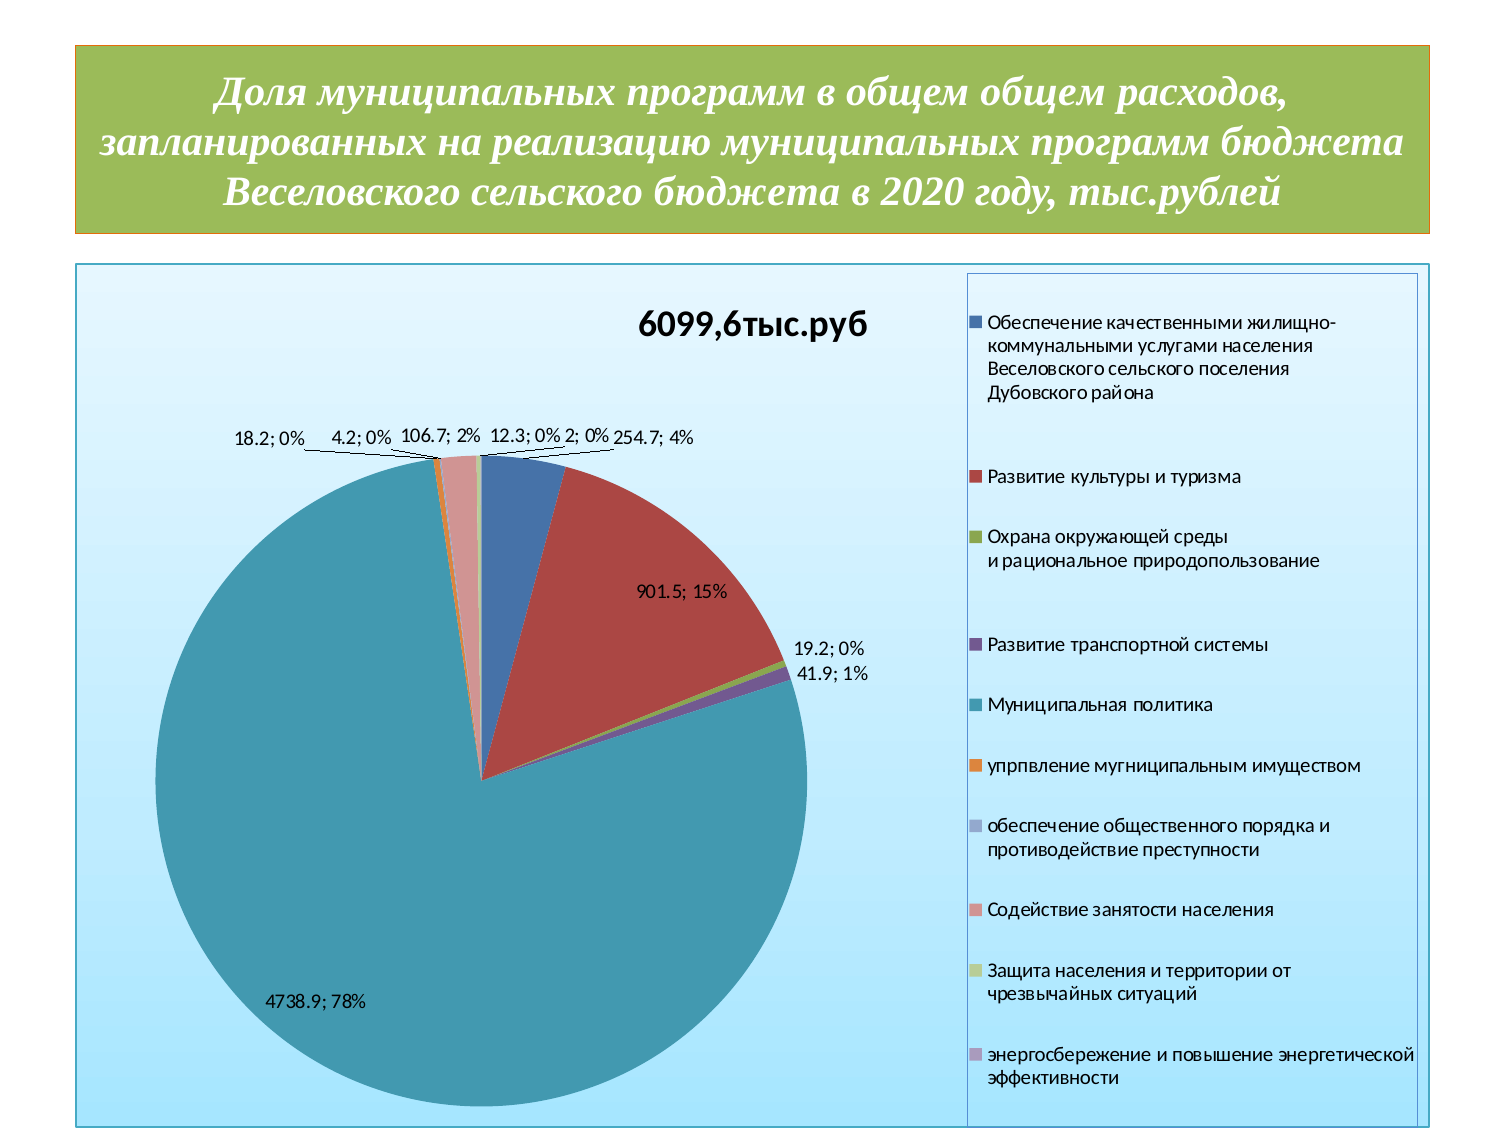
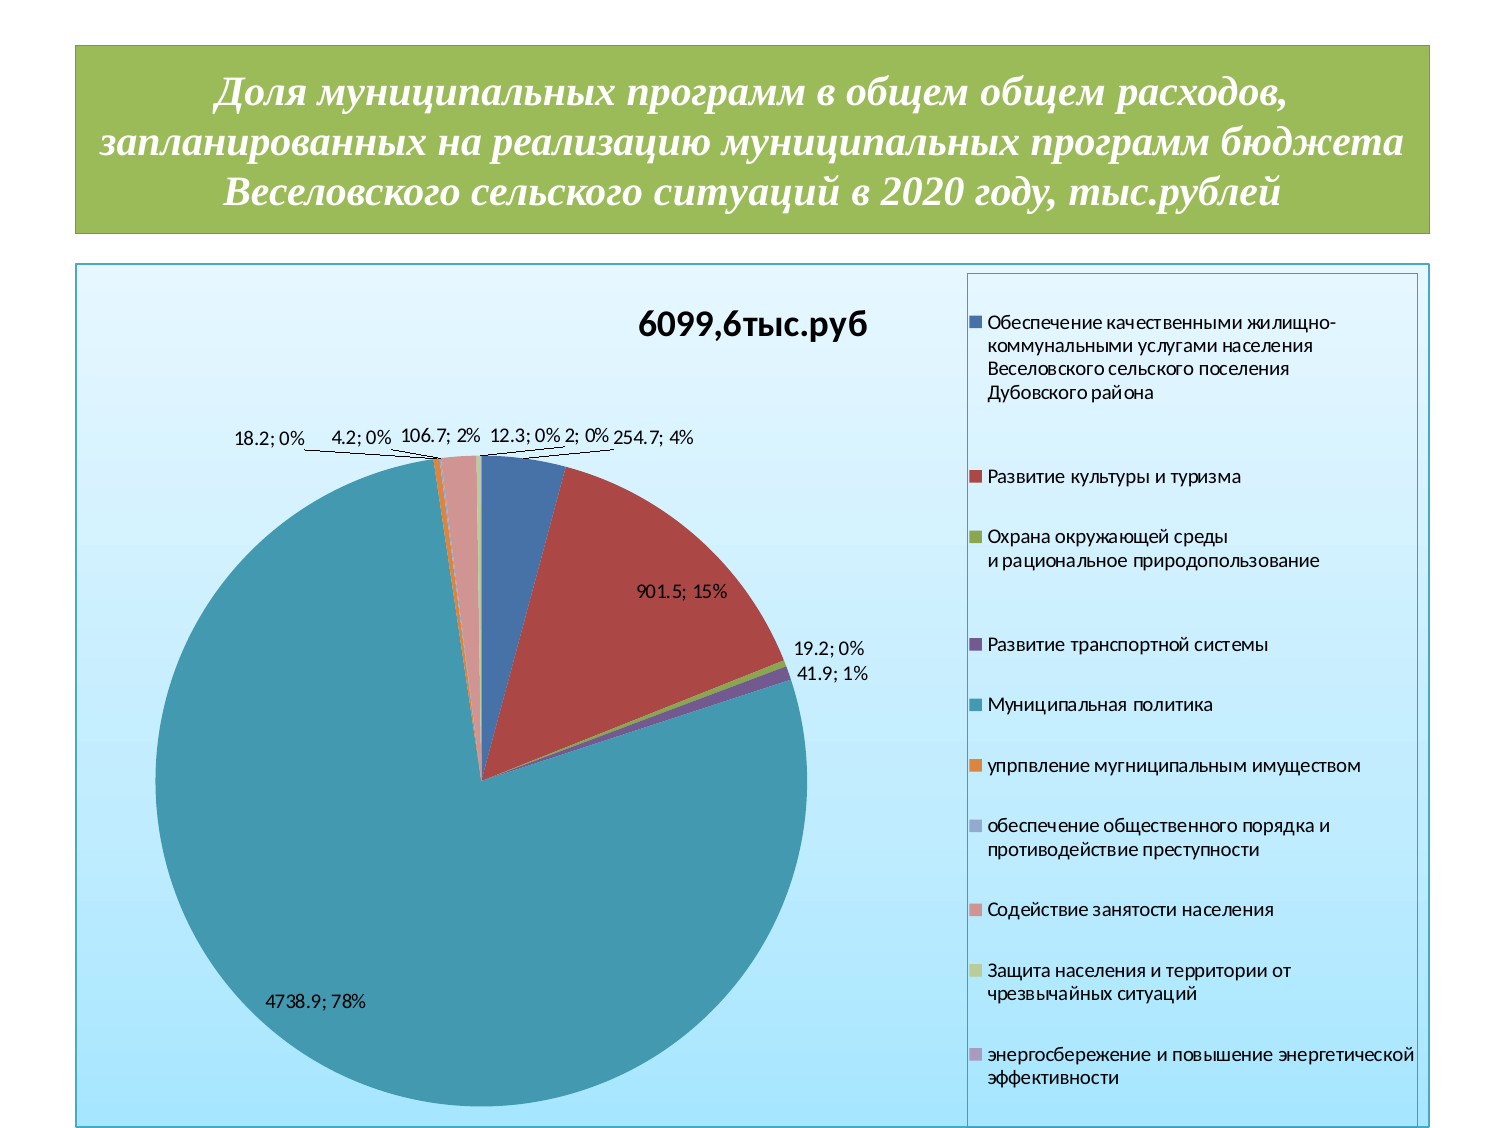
сельского бюджета: бюджета -> ситуаций (747, 192)
